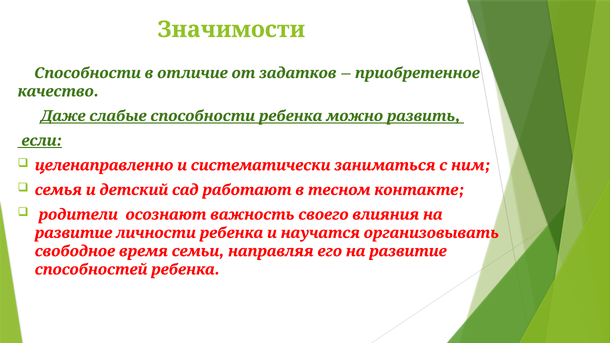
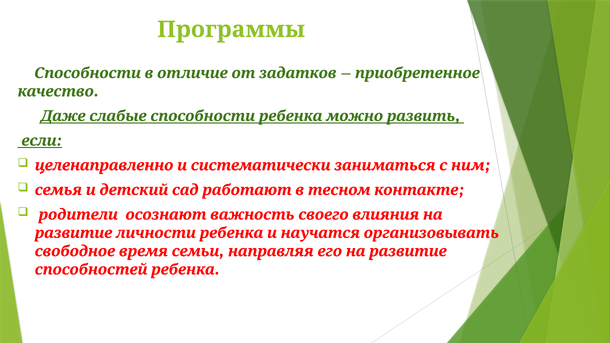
Значимости: Значимости -> Программы (231, 30)
